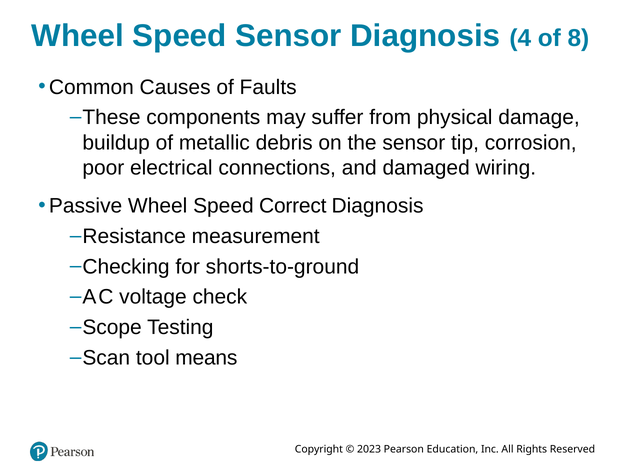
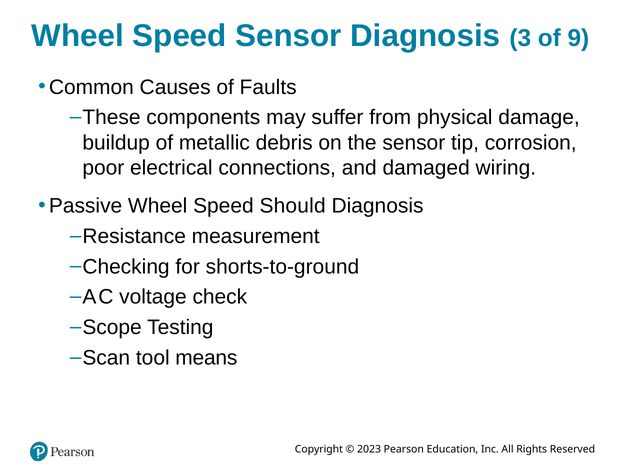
4: 4 -> 3 (520, 38)
8: 8 -> 9 (578, 38)
Correct: Correct -> Should (293, 206)
